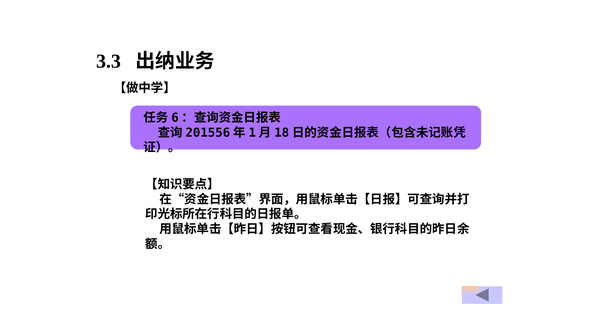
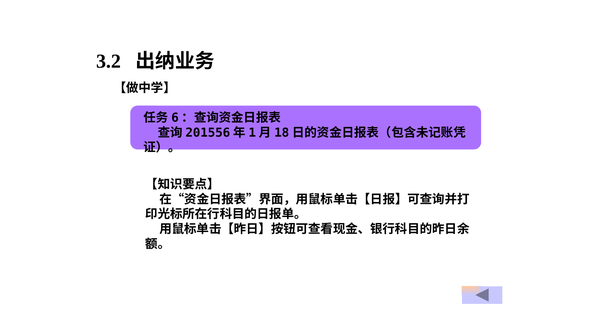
3.3: 3.3 -> 3.2 (108, 61)
